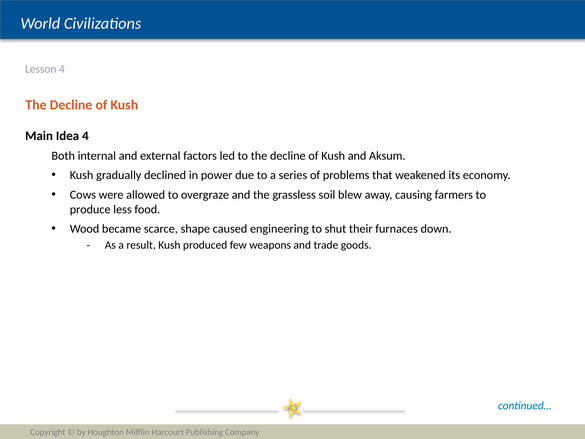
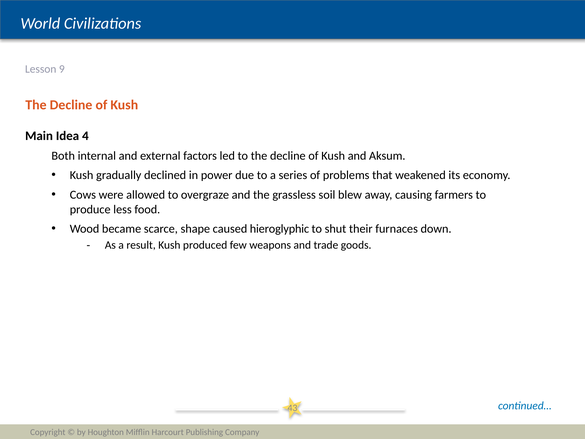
Lesson 4: 4 -> 9 (62, 69)
engineering: engineering -> hieroglyphic (279, 229)
